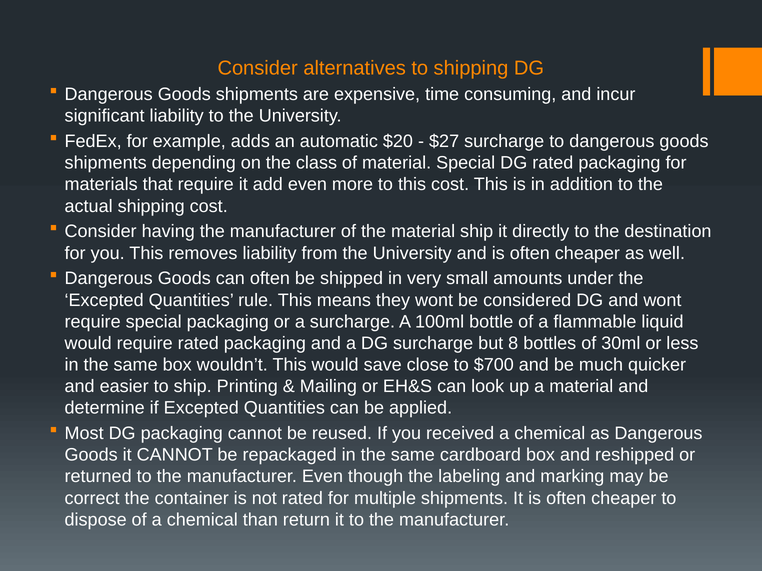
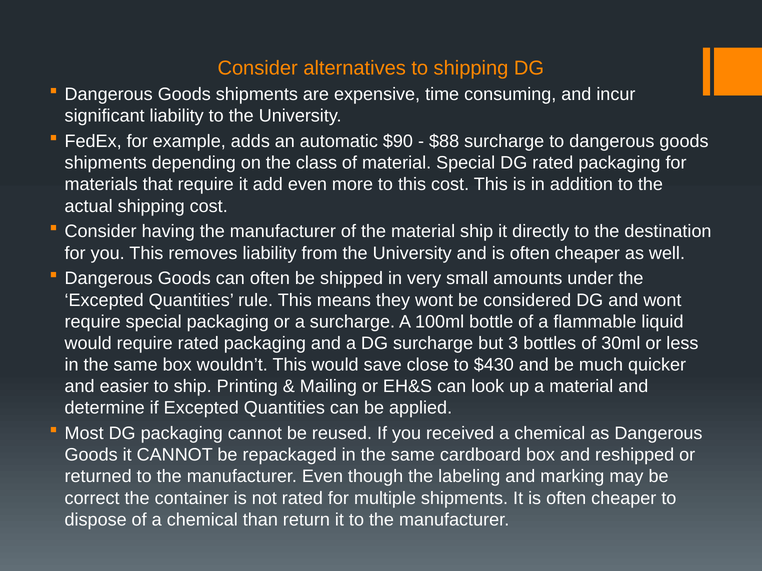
$20: $20 -> $90 (398, 142)
$27: $27 -> $88 (444, 142)
8: 8 -> 3 (513, 344)
$700: $700 -> $430 (494, 365)
